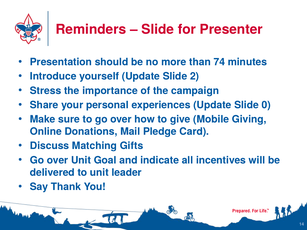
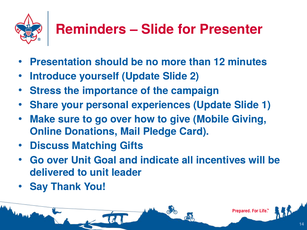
74: 74 -> 12 (219, 62)
0: 0 -> 1 (266, 105)
